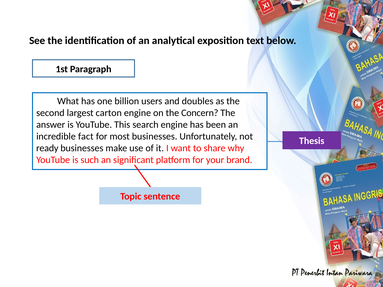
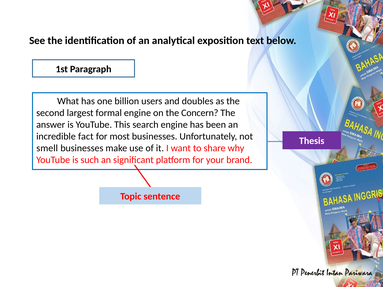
carton: carton -> formal (109, 113)
ready: ready -> smell (47, 148)
